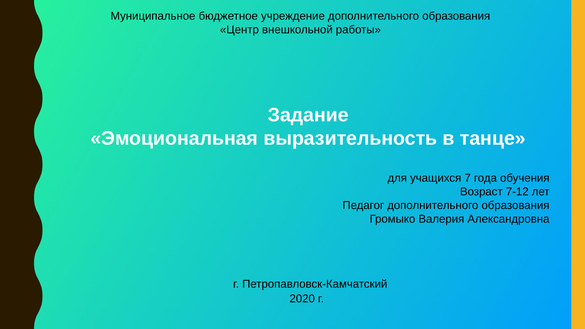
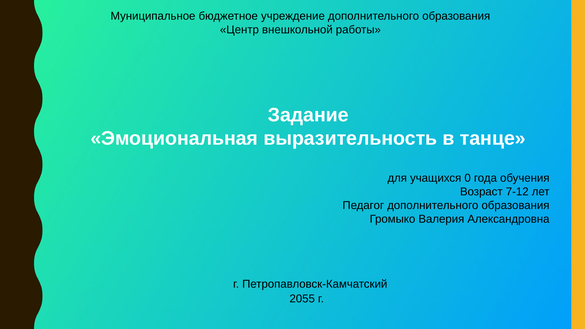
7: 7 -> 0 (468, 178)
2020: 2020 -> 2055 (302, 299)
